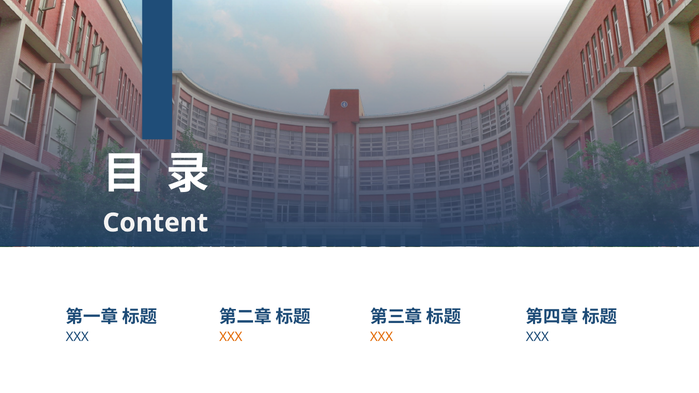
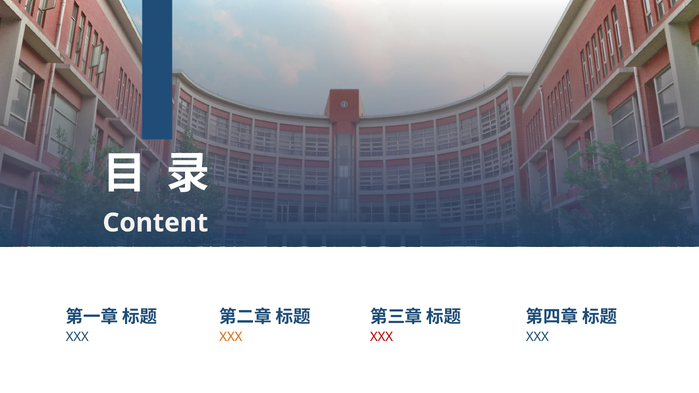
XXX colour: orange -> red (382, 337)
